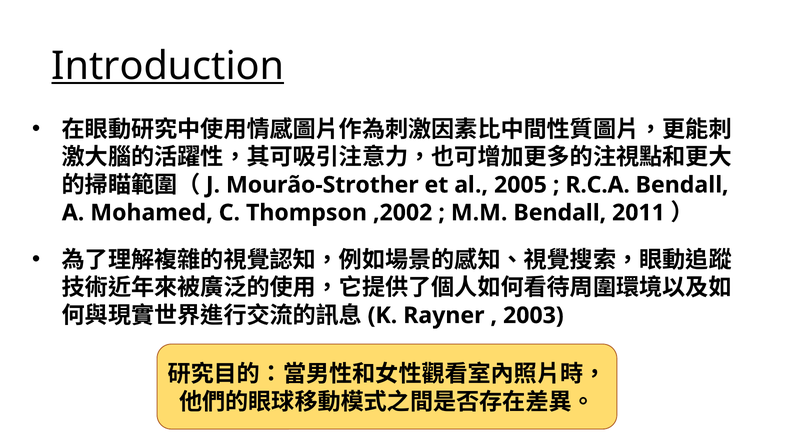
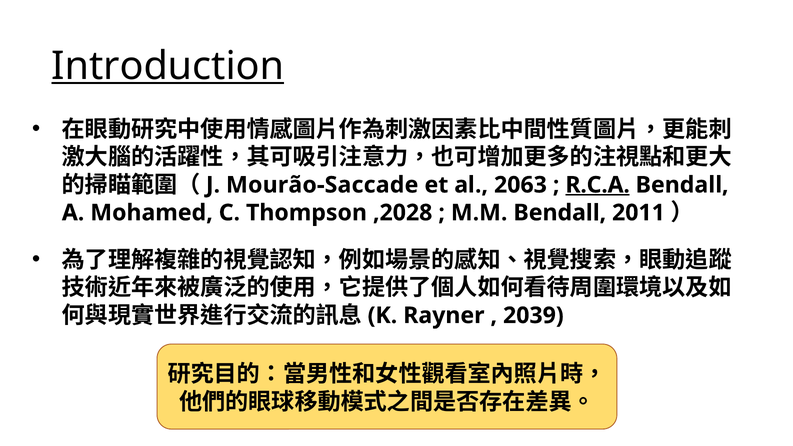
Mourão-Strother: Mourão-Strother -> Mourão-Saccade (322, 185)
2005: 2005 -> 2063 (520, 185)
R.C.A underline: none -> present (598, 185)
,2002: ,2002 -> ,2028 (403, 213)
2003: 2003 -> 2039 (533, 316)
